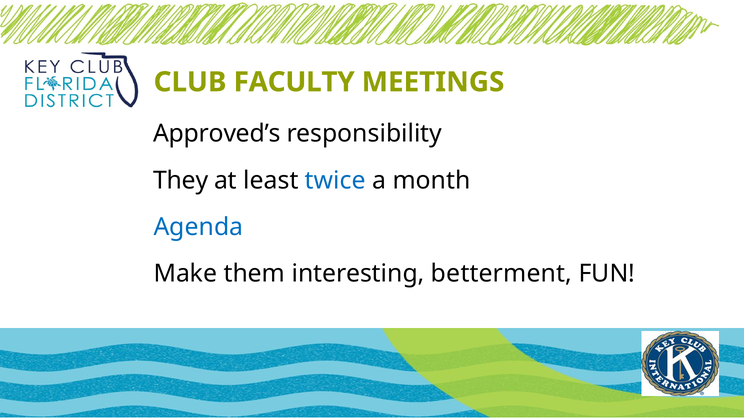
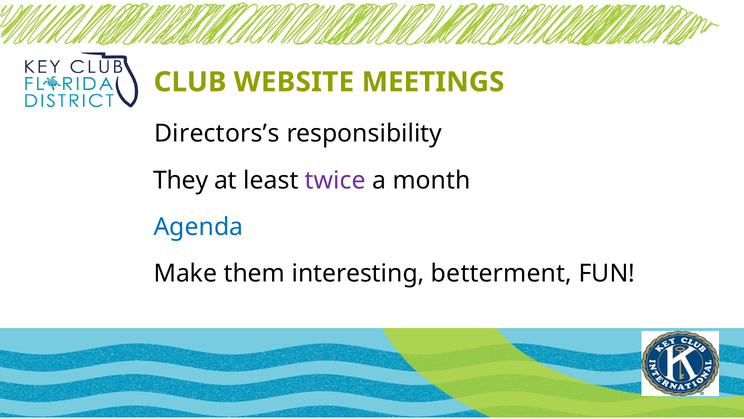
FACULTY: FACULTY -> WEBSITE (294, 82)
Approved’s: Approved’s -> Directors’s (217, 134)
twice colour: blue -> purple (335, 180)
